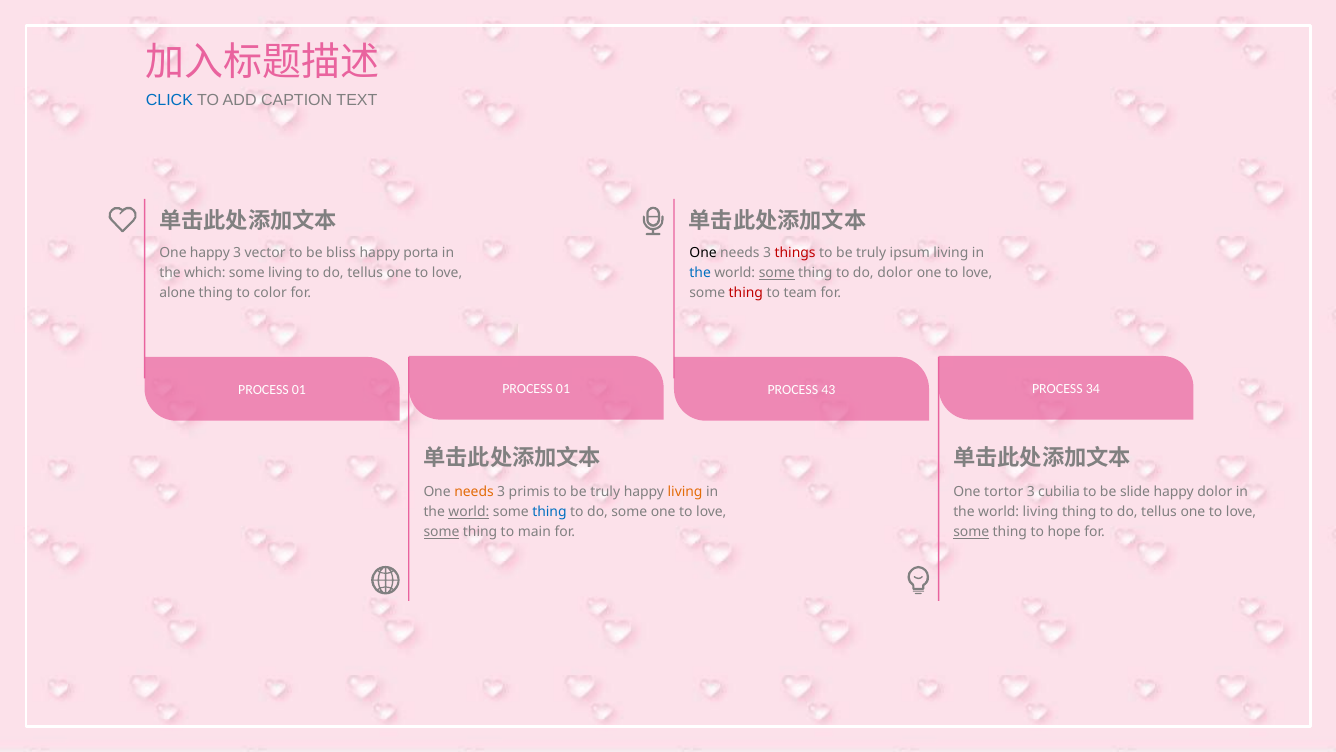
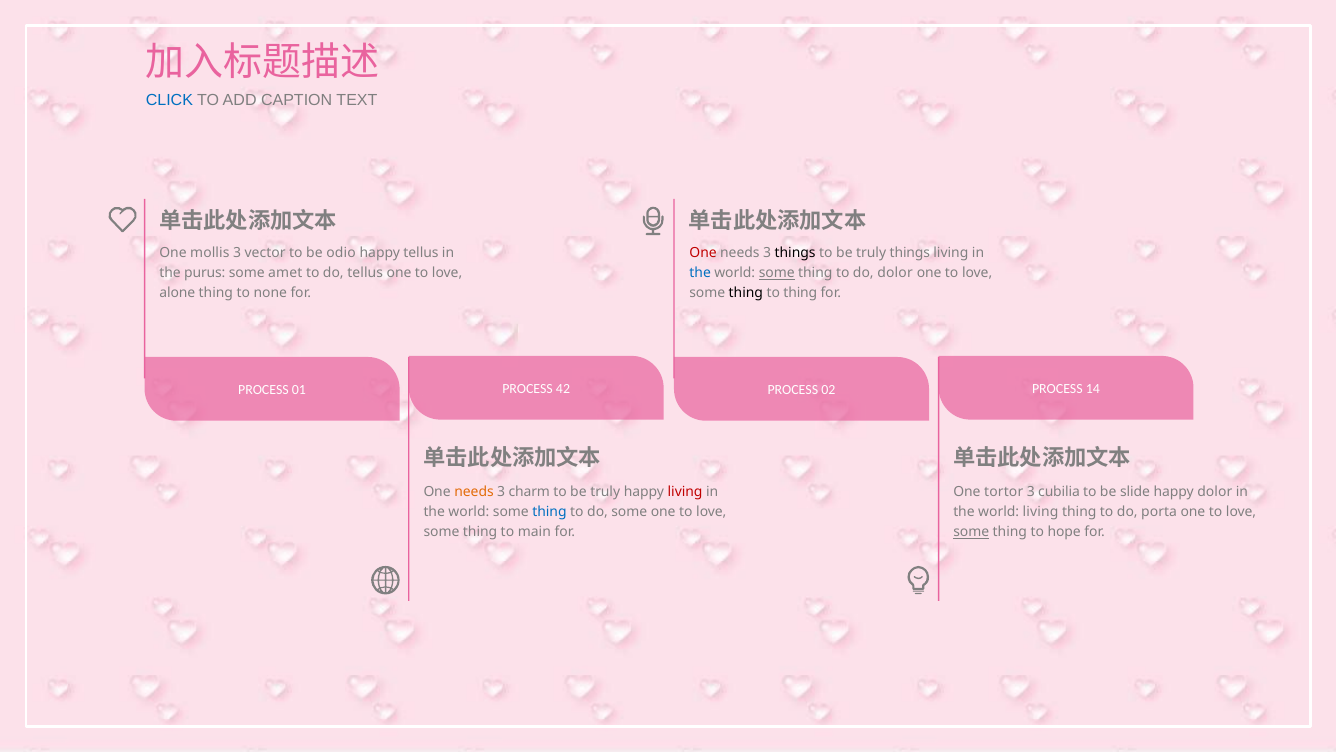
One happy: happy -> mollis (210, 253)
bliss: bliss -> odio (341, 253)
happy porta: porta -> tellus (421, 253)
One colour: black -> red (703, 253)
things colour: red -> black (795, 253)
truly ipsum: ipsum -> things (910, 253)
which: which -> purus (205, 273)
some living: living -> amet (285, 273)
color: color -> none (270, 293)
thing colour: red -> black (746, 293)
to team: team -> thing (800, 293)
01: 01 -> 42 (563, 389)
34: 34 -> 14 (1093, 389)
43: 43 -> 02 (828, 390)
primis: primis -> charm (529, 492)
living colour: orange -> red (685, 492)
world underline: present -> none (469, 512)
thing to do tellus: tellus -> porta (1159, 512)
some underline: present -> none (441, 532)
